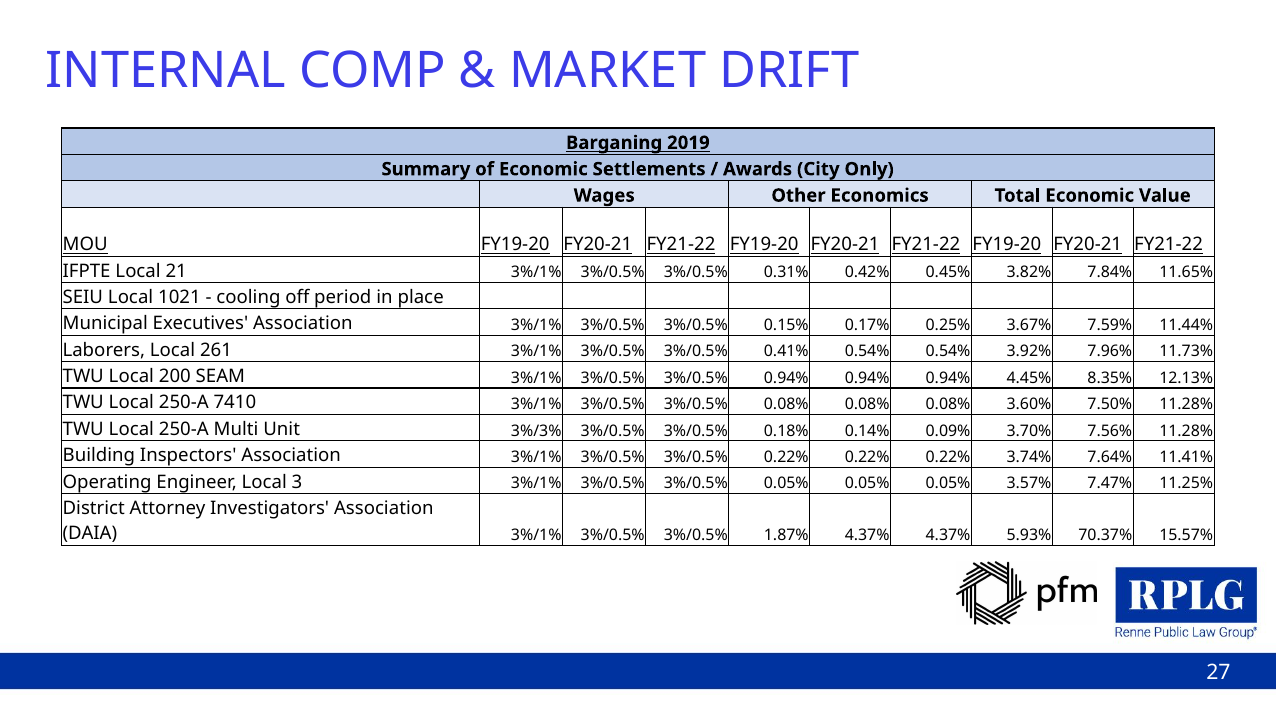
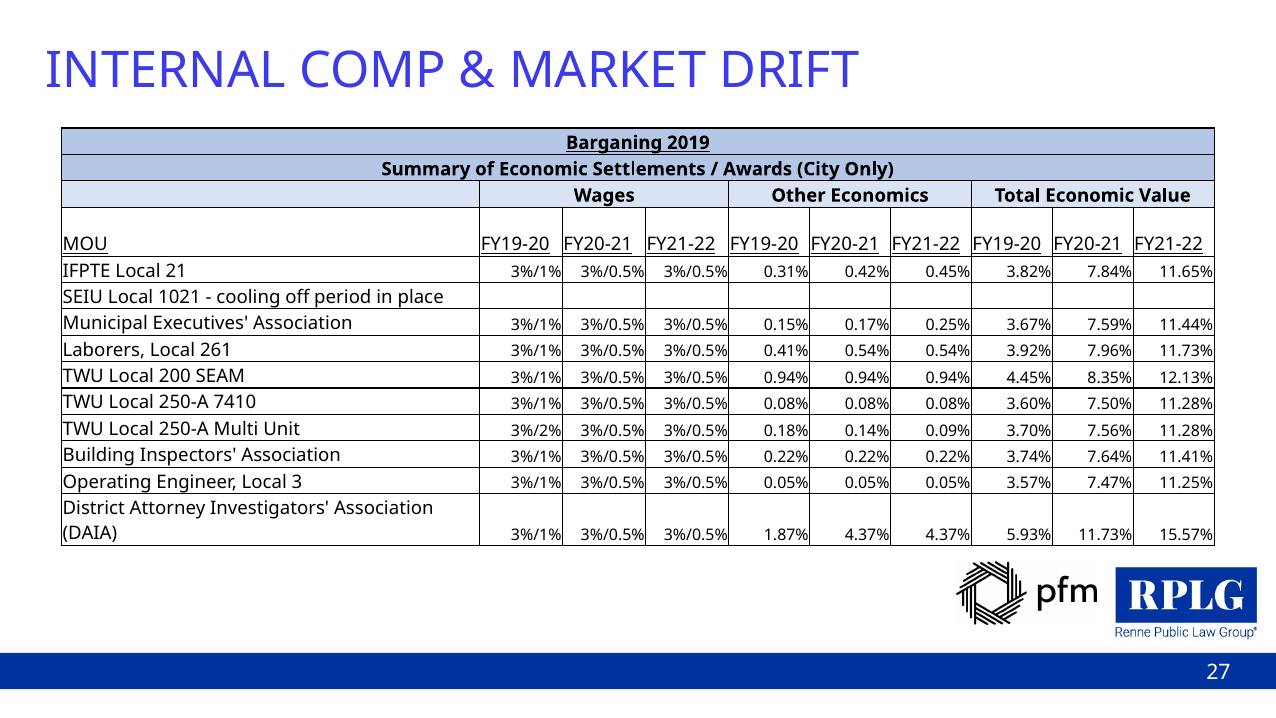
3%/3%: 3%/3% -> 3%/2% (536, 431)
5.93% 70.37%: 70.37% -> 11.73% (1105, 535)
